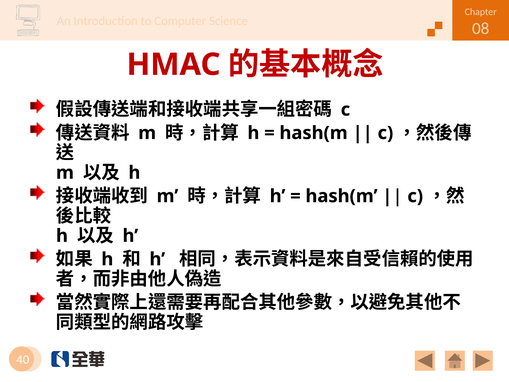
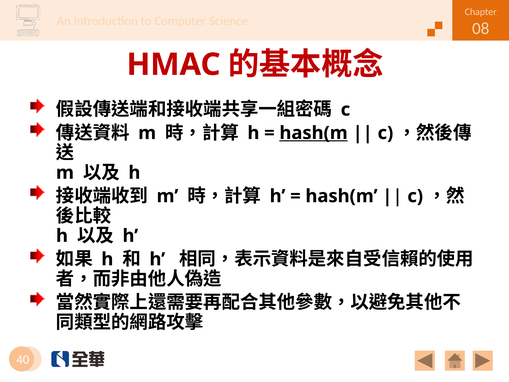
hash(m underline: none -> present (314, 133)
